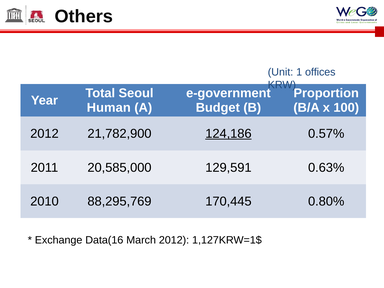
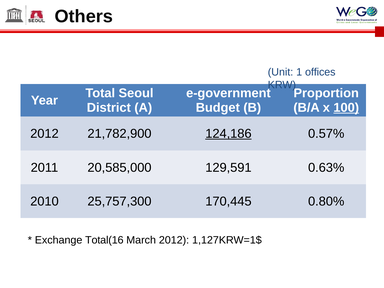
Human: Human -> District (109, 108)
100 underline: none -> present (346, 108)
88,295,769: 88,295,769 -> 25,757,300 (119, 201)
Data(16: Data(16 -> Total(16 (104, 240)
